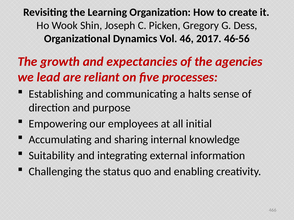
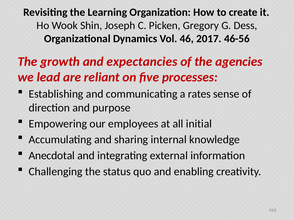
halts: halts -> rates (199, 94)
Suitability: Suitability -> Anecdotal (52, 156)
